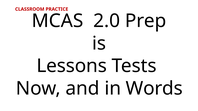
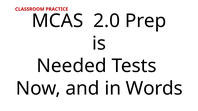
Lessons: Lessons -> Needed (72, 66)
